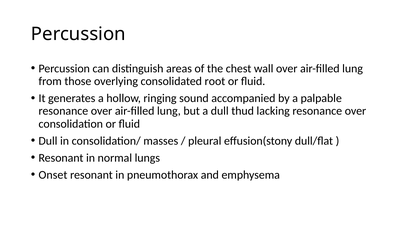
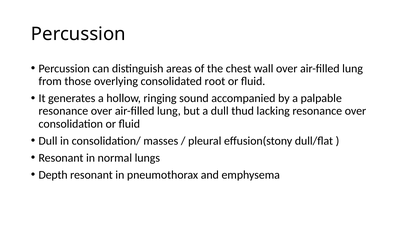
Onset: Onset -> Depth (53, 175)
